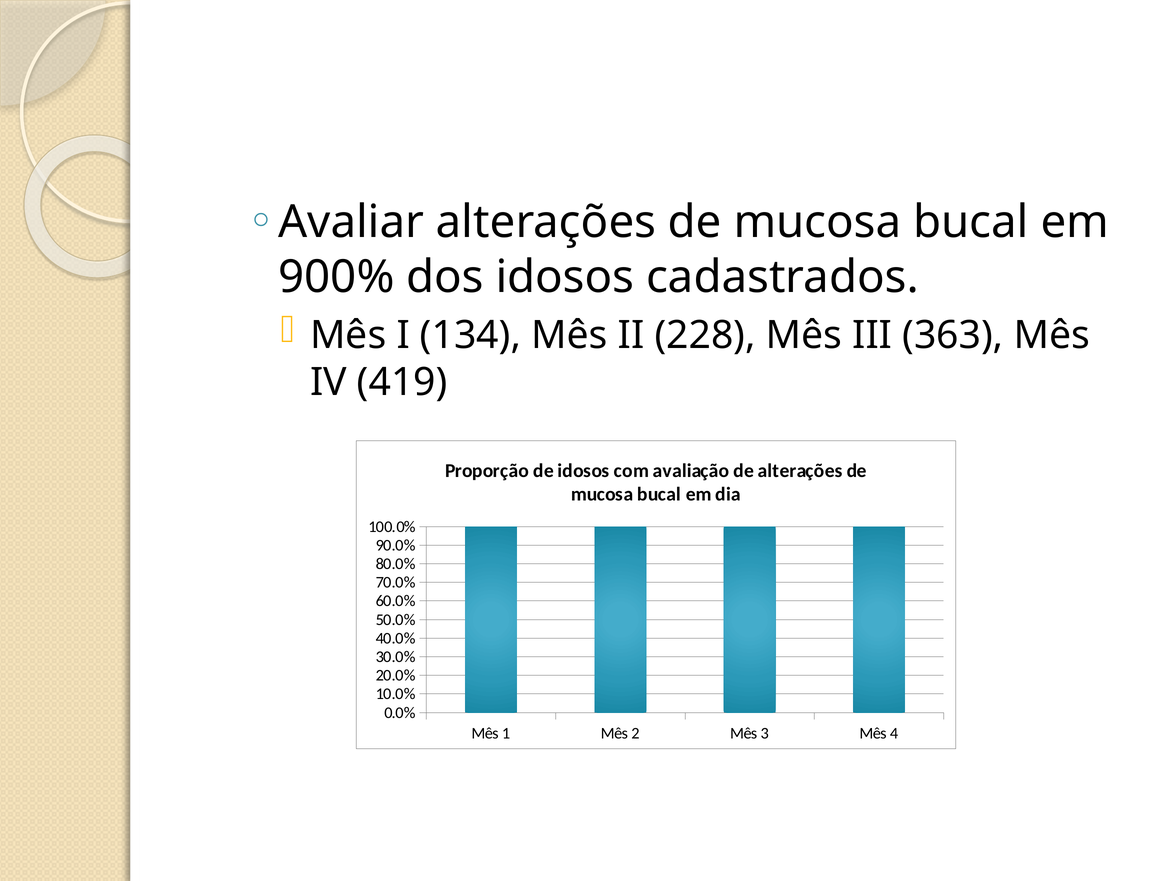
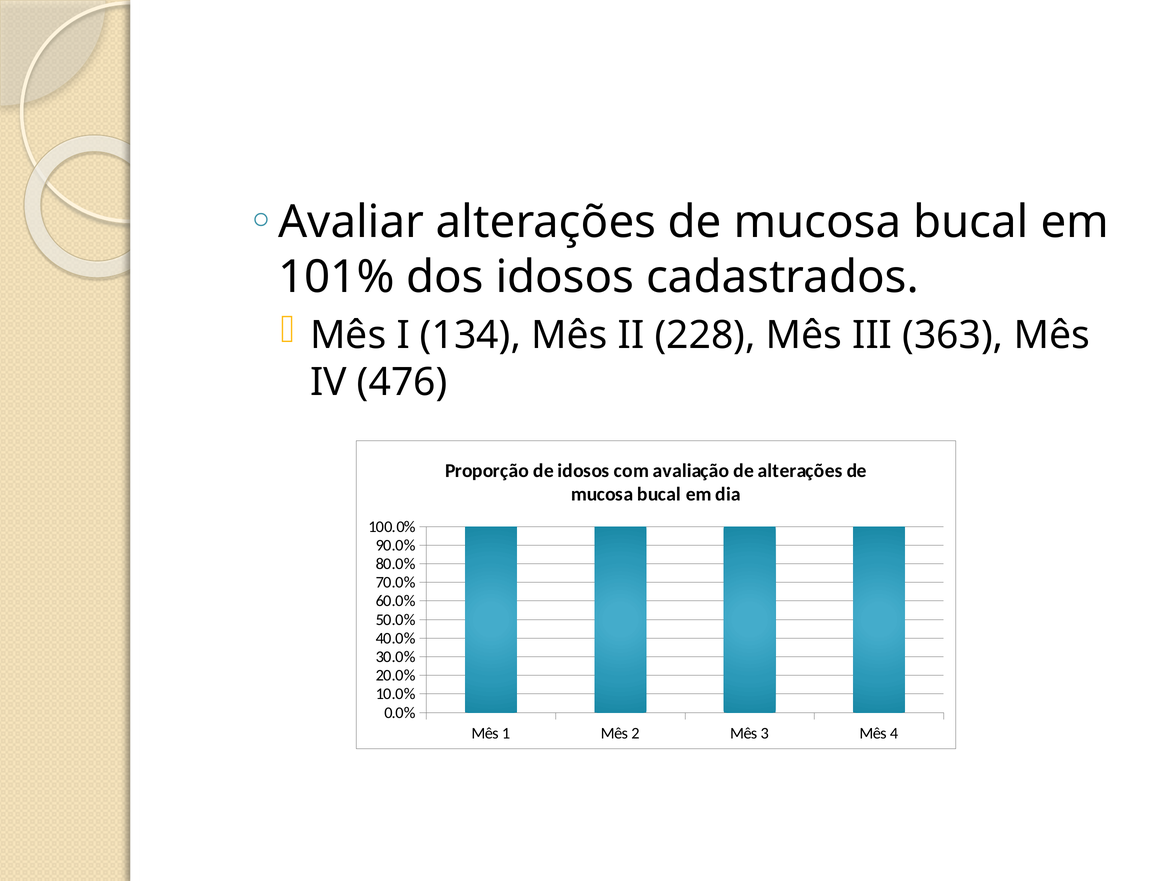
900%: 900% -> 101% (336, 277)
419: 419 -> 476 (402, 383)
